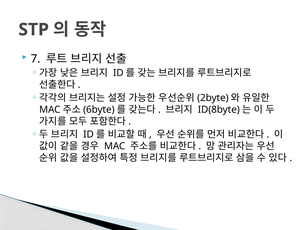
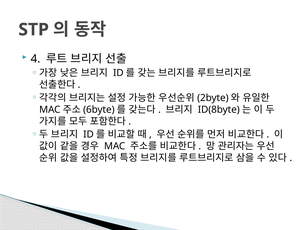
7: 7 -> 4 (35, 59)
